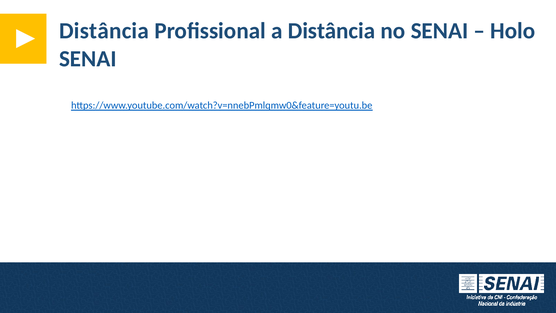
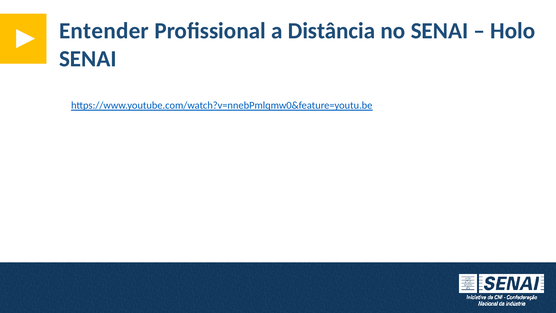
Distância: Distância -> Entender (104, 31)
